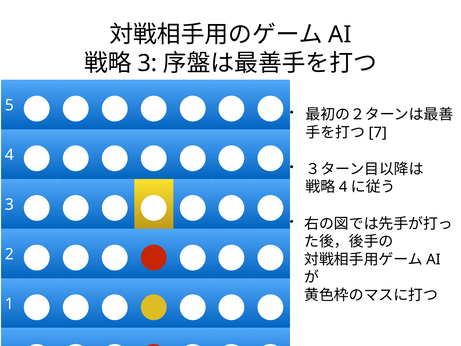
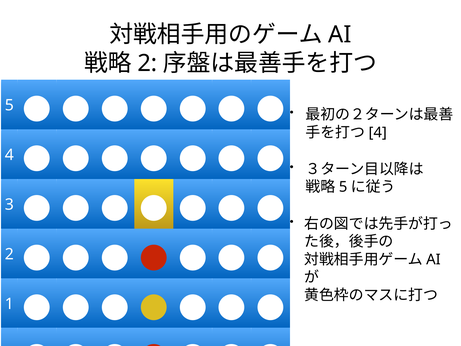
3: 3 -> 2 (147, 63)
7: 7 -> 4 (378, 132)
4: 4 -> 5 (343, 187)
